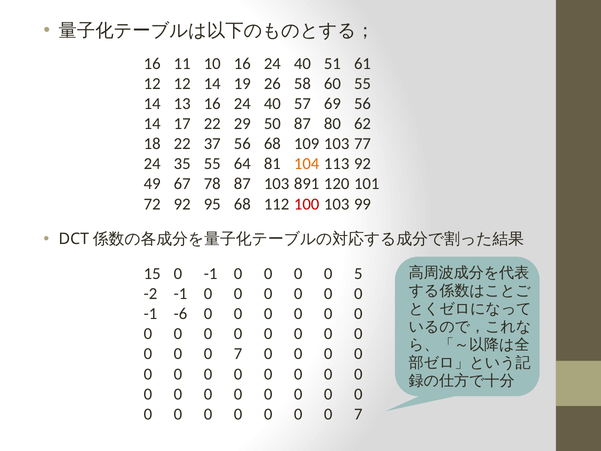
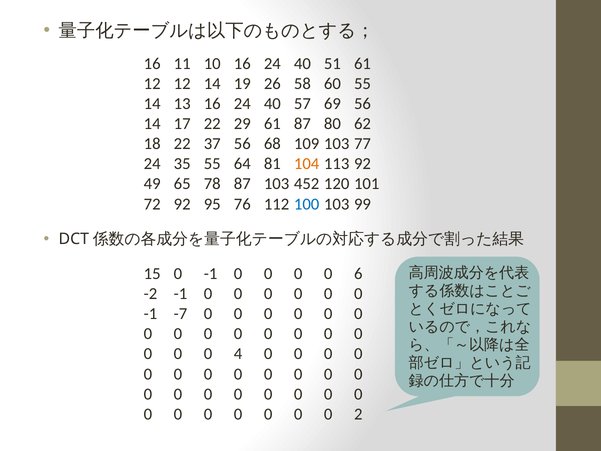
29 50: 50 -> 61 (272, 124)
67: 67 -> 65 (182, 184)
891: 891 -> 452 (307, 184)
95 68: 68 -> 76 (242, 204)
100 colour: red -> blue (307, 204)
5: 5 -> 6 (358, 274)
-6: -6 -> -7 (181, 314)
7: 7 -> 4 (238, 354)
7: 7 -> 2 (358, 414)
